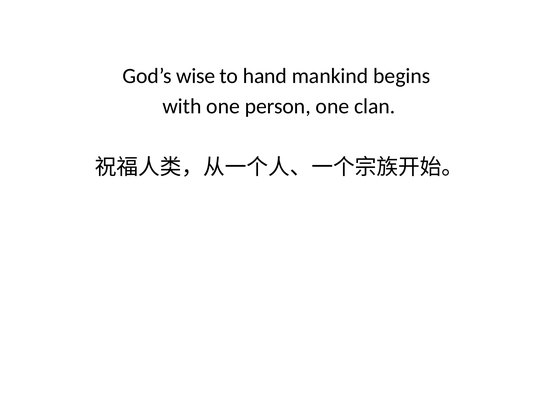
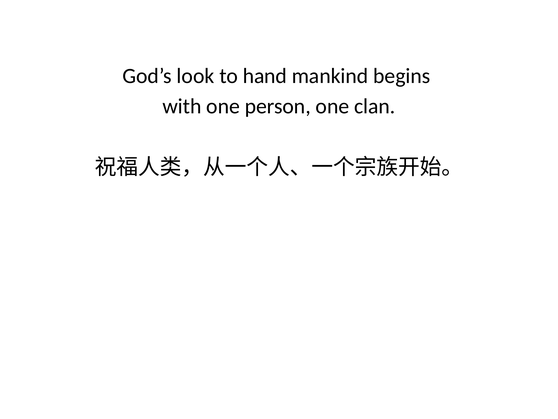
wise: wise -> look (195, 76)
